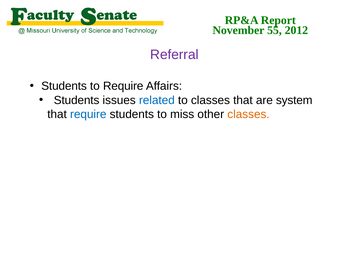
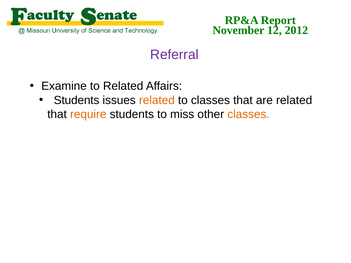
55: 55 -> 12 (274, 30)
Students: Students -> Examine (64, 86)
to Require: Require -> Related (123, 86)
related colour: blue -> orange (157, 100)
are system: system -> related (294, 100)
require colour: blue -> orange (88, 114)
